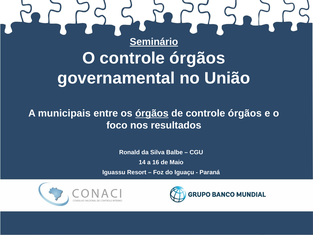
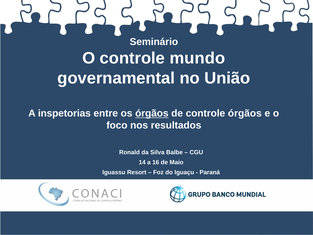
Seminário underline: present -> none (154, 42)
O controle órgãos: órgãos -> mundo (197, 58)
municipais: municipais -> inspetorias (64, 113)
